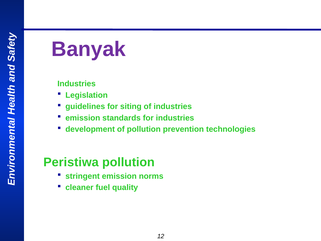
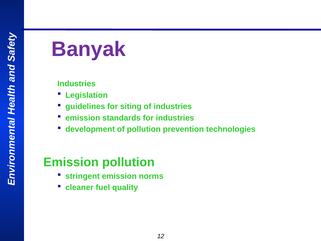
Peristiwa: Peristiwa -> Emission (71, 162)
